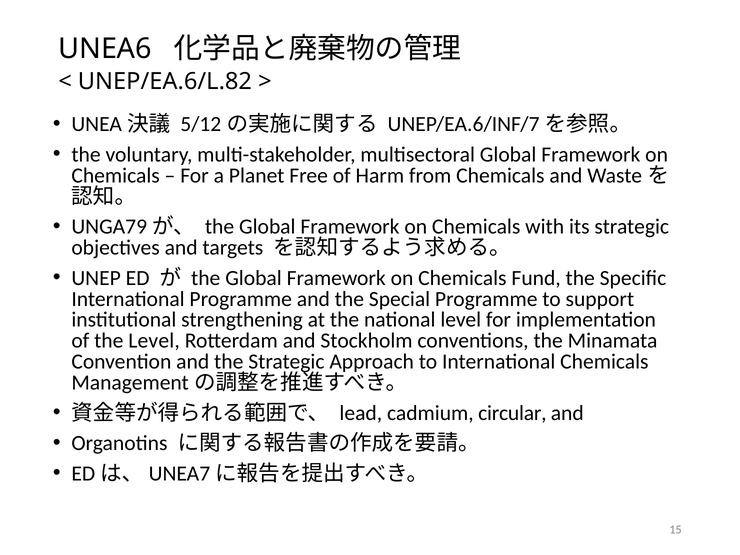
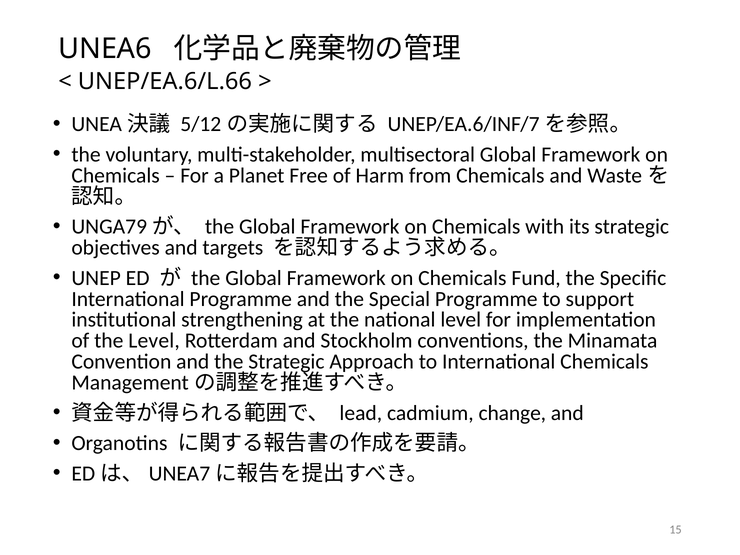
UNEP/EA.6/L.82: UNEP/EA.6/L.82 -> UNEP/EA.6/L.66 (165, 81)
circular: circular -> change (512, 413)
